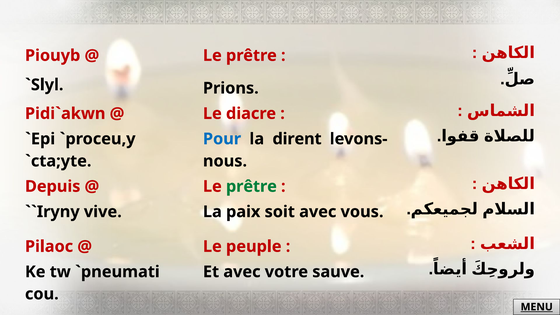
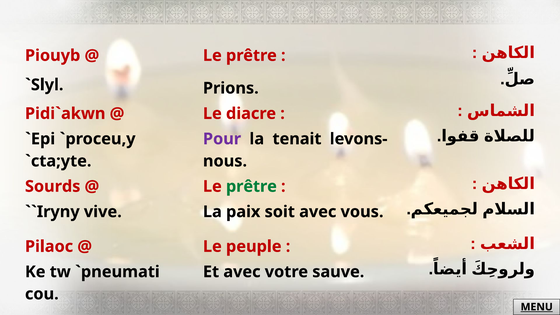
Pour colour: blue -> purple (222, 139)
dirent: dirent -> tenait (297, 139)
Depuis: Depuis -> Sourds (53, 186)
